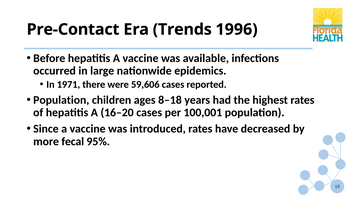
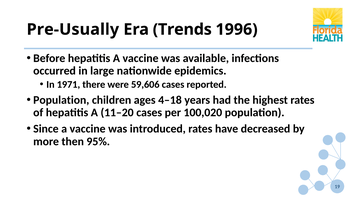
Pre-Contact: Pre-Contact -> Pre-Usually (73, 29)
8–18: 8–18 -> 4–18 (170, 100)
16–20: 16–20 -> 11–20 (117, 112)
100,001: 100,001 -> 100,020 (203, 112)
fecal: fecal -> then (73, 141)
